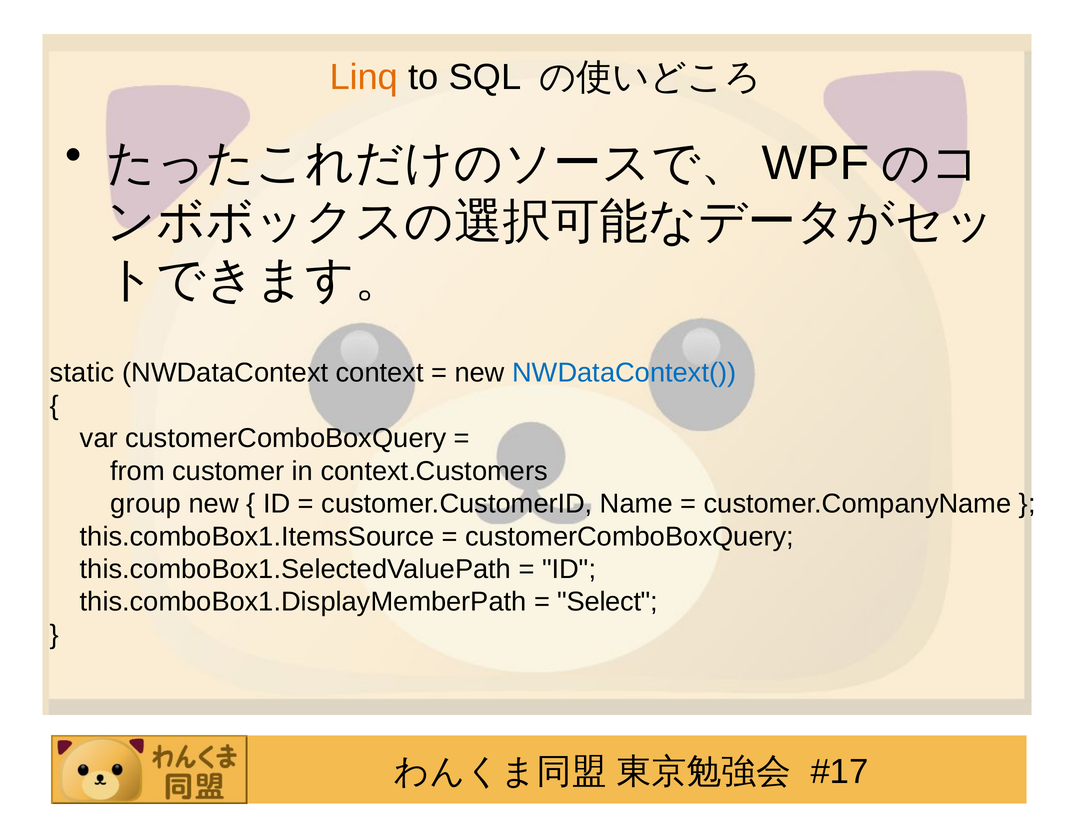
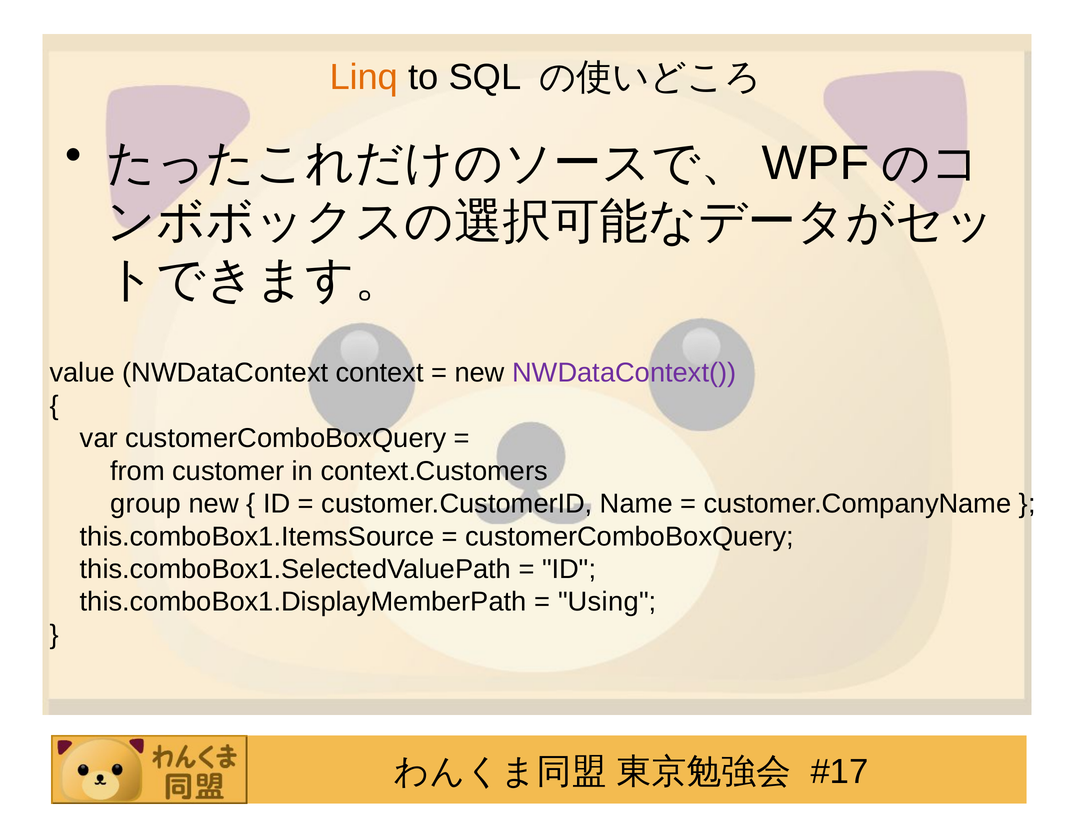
static: static -> value (82, 373)
NWDataContext( colour: blue -> purple (624, 373)
Select: Select -> Using (607, 602)
